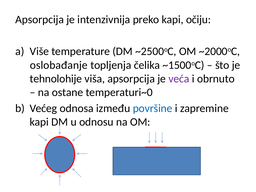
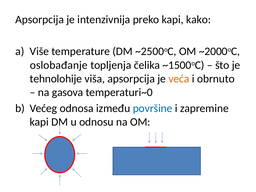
očiju: očiju -> kako (198, 20)
veća colour: purple -> orange (179, 79)
ostane: ostane -> gasova (68, 92)
